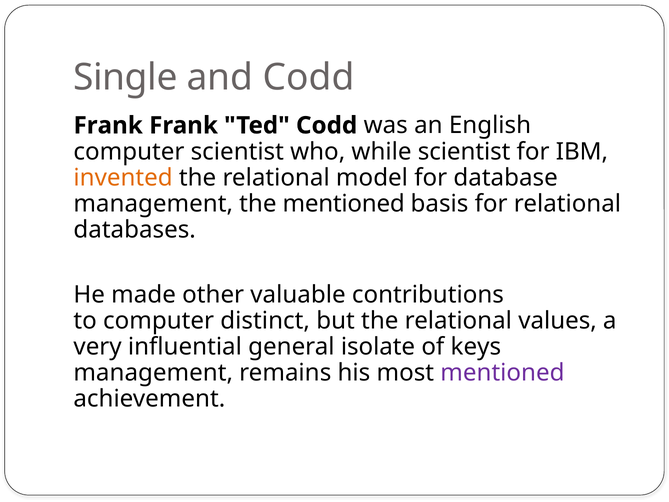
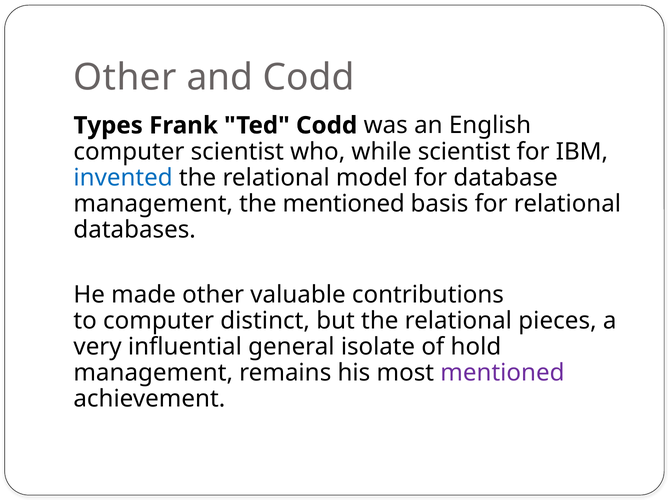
Single: Single -> Other (125, 77)
Frank: Frank -> Types (108, 125)
invented colour: orange -> blue (123, 178)
values: values -> pieces (557, 321)
keys: keys -> hold (476, 347)
